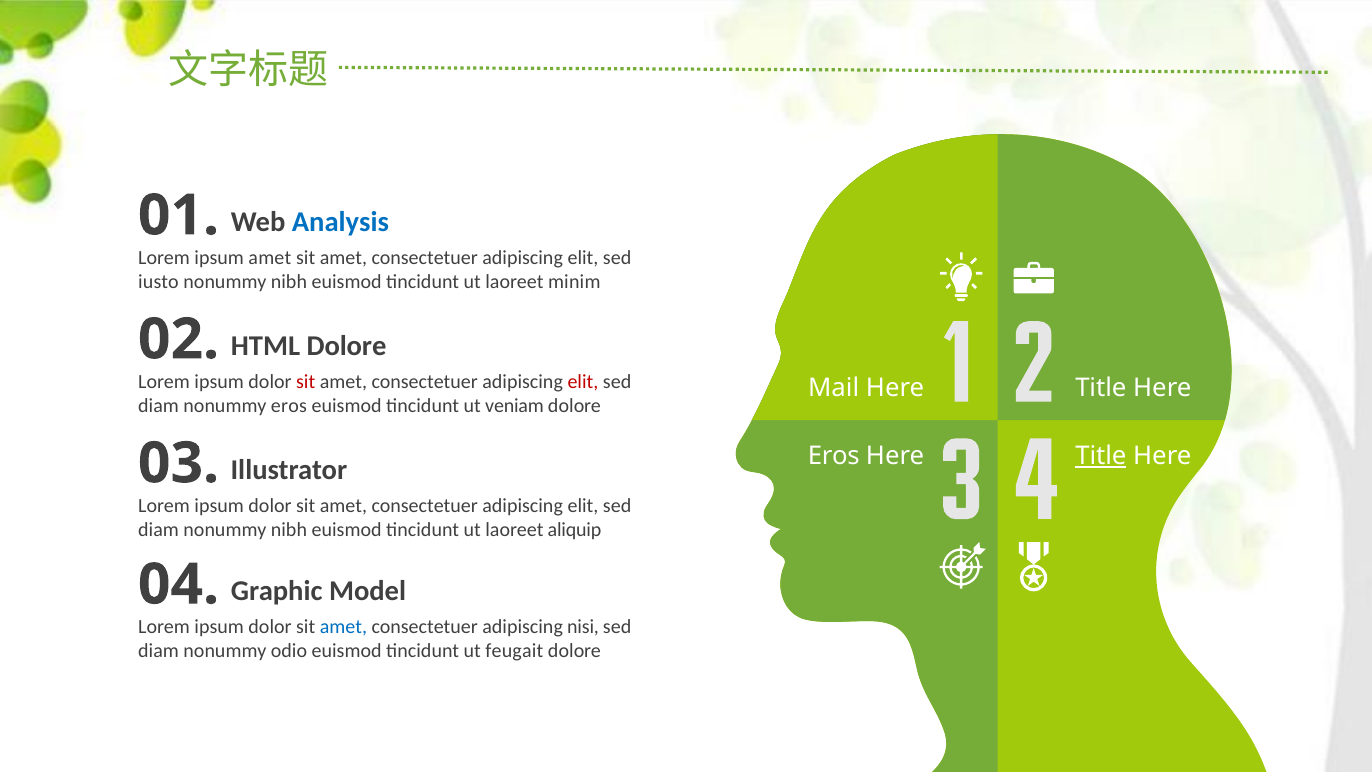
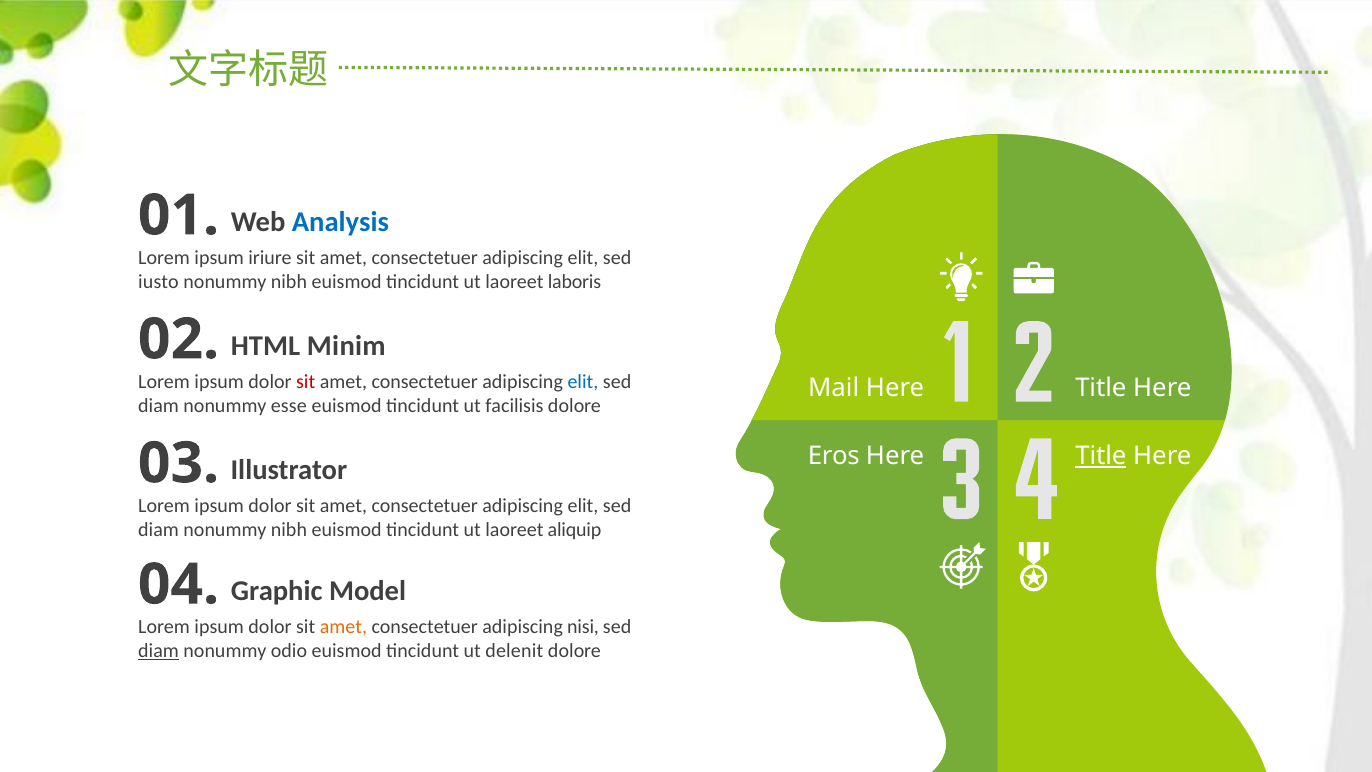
ipsum amet: amet -> iriure (270, 258)
minim: minim -> laboris (574, 282)
HTML Dolore: Dolore -> Minim (346, 346)
elit colour: red -> blue (583, 382)
nonummy eros: eros -> esse (289, 406)
veniam: veniam -> facilisis (514, 406)
amet colour: blue -> orange (343, 627)
diam underline: none -> present (159, 651)
feugait: feugait -> delenit (514, 651)
